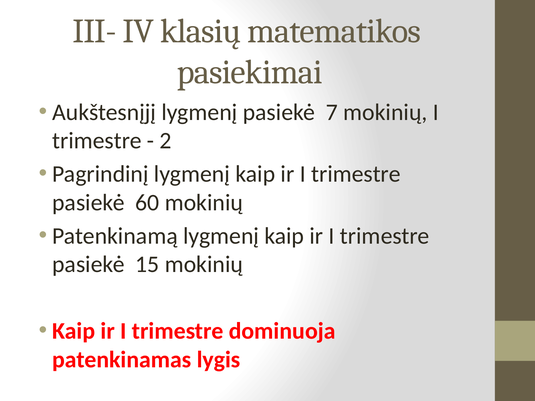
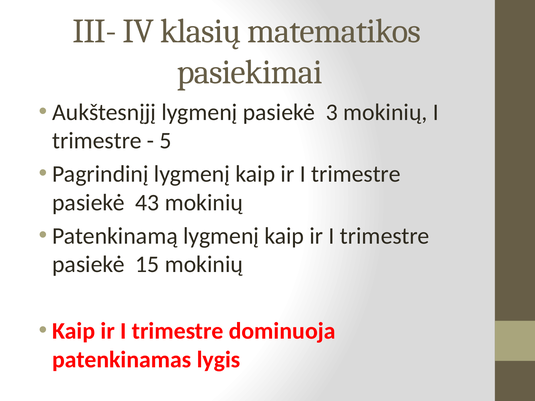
7: 7 -> 3 (332, 112)
2: 2 -> 5 (166, 141)
60: 60 -> 43 (147, 203)
